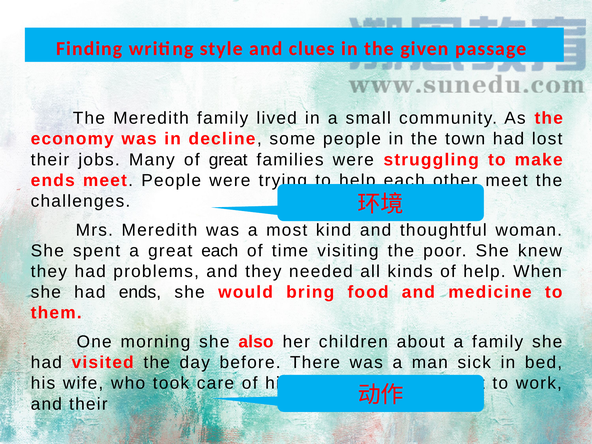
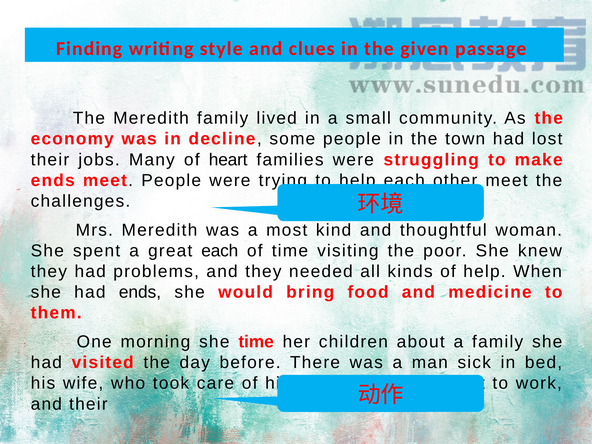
of great: great -> heart (228, 160)
she also: also -> time (256, 342)
